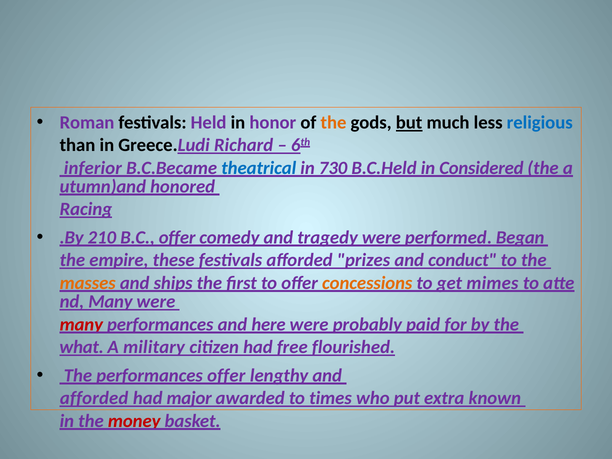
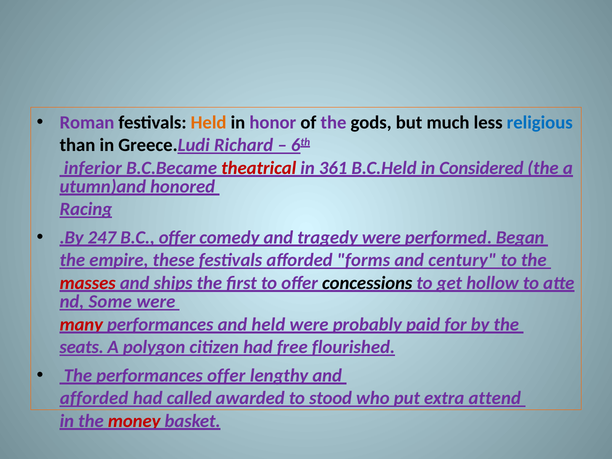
Held colour: purple -> orange (209, 123)
the colour: orange -> purple (333, 123)
but underline: present -> none (409, 123)
theatrical colour: blue -> red (259, 168)
730: 730 -> 361 (333, 168)
210: 210 -> 247 (102, 237)
prizes: prizes -> forms (363, 260)
conduct: conduct -> century (462, 260)
masses colour: orange -> red (88, 283)
concessions colour: orange -> black (367, 283)
mimes: mimes -> hollow (493, 283)
Many: Many -> Some (110, 302)
and here: here -> held (268, 324)
what: what -> seats (82, 347)
military: military -> polygon (154, 347)
major: major -> called (189, 398)
times: times -> stood (331, 398)
known: known -> attend (495, 398)
